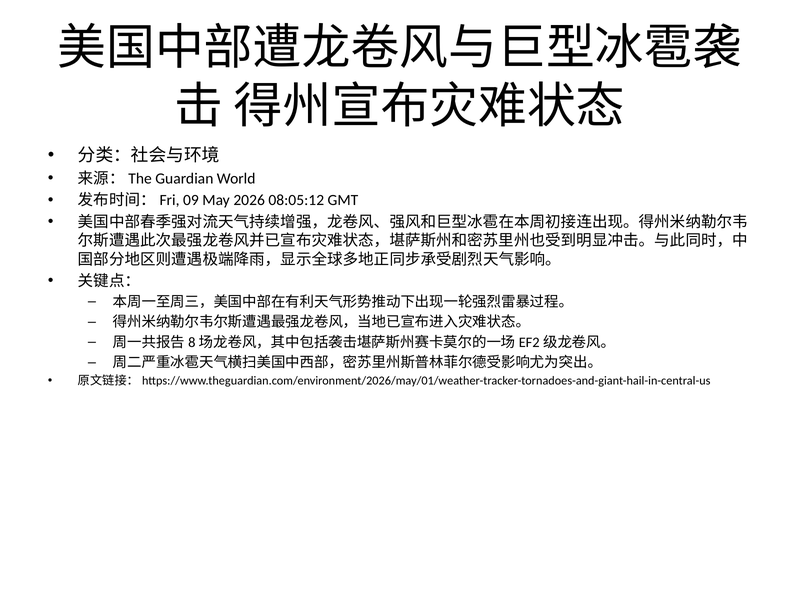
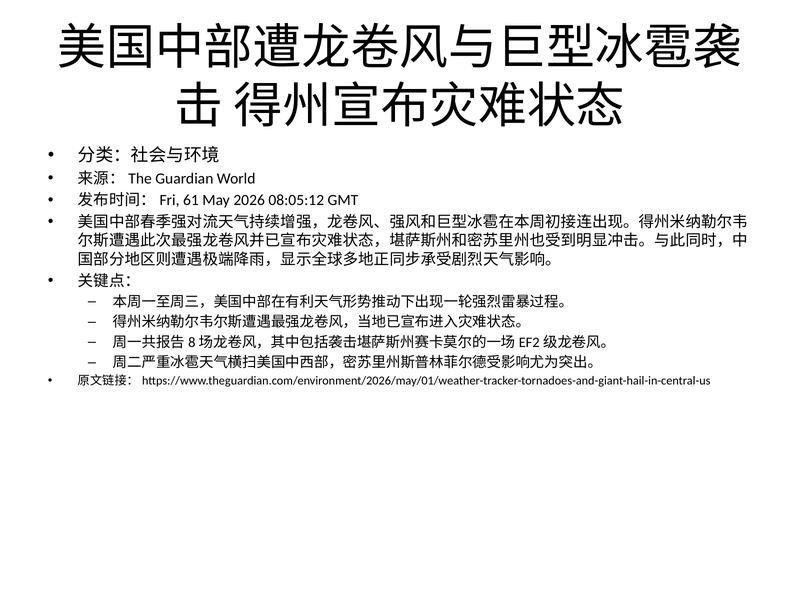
09: 09 -> 61 (191, 200)
